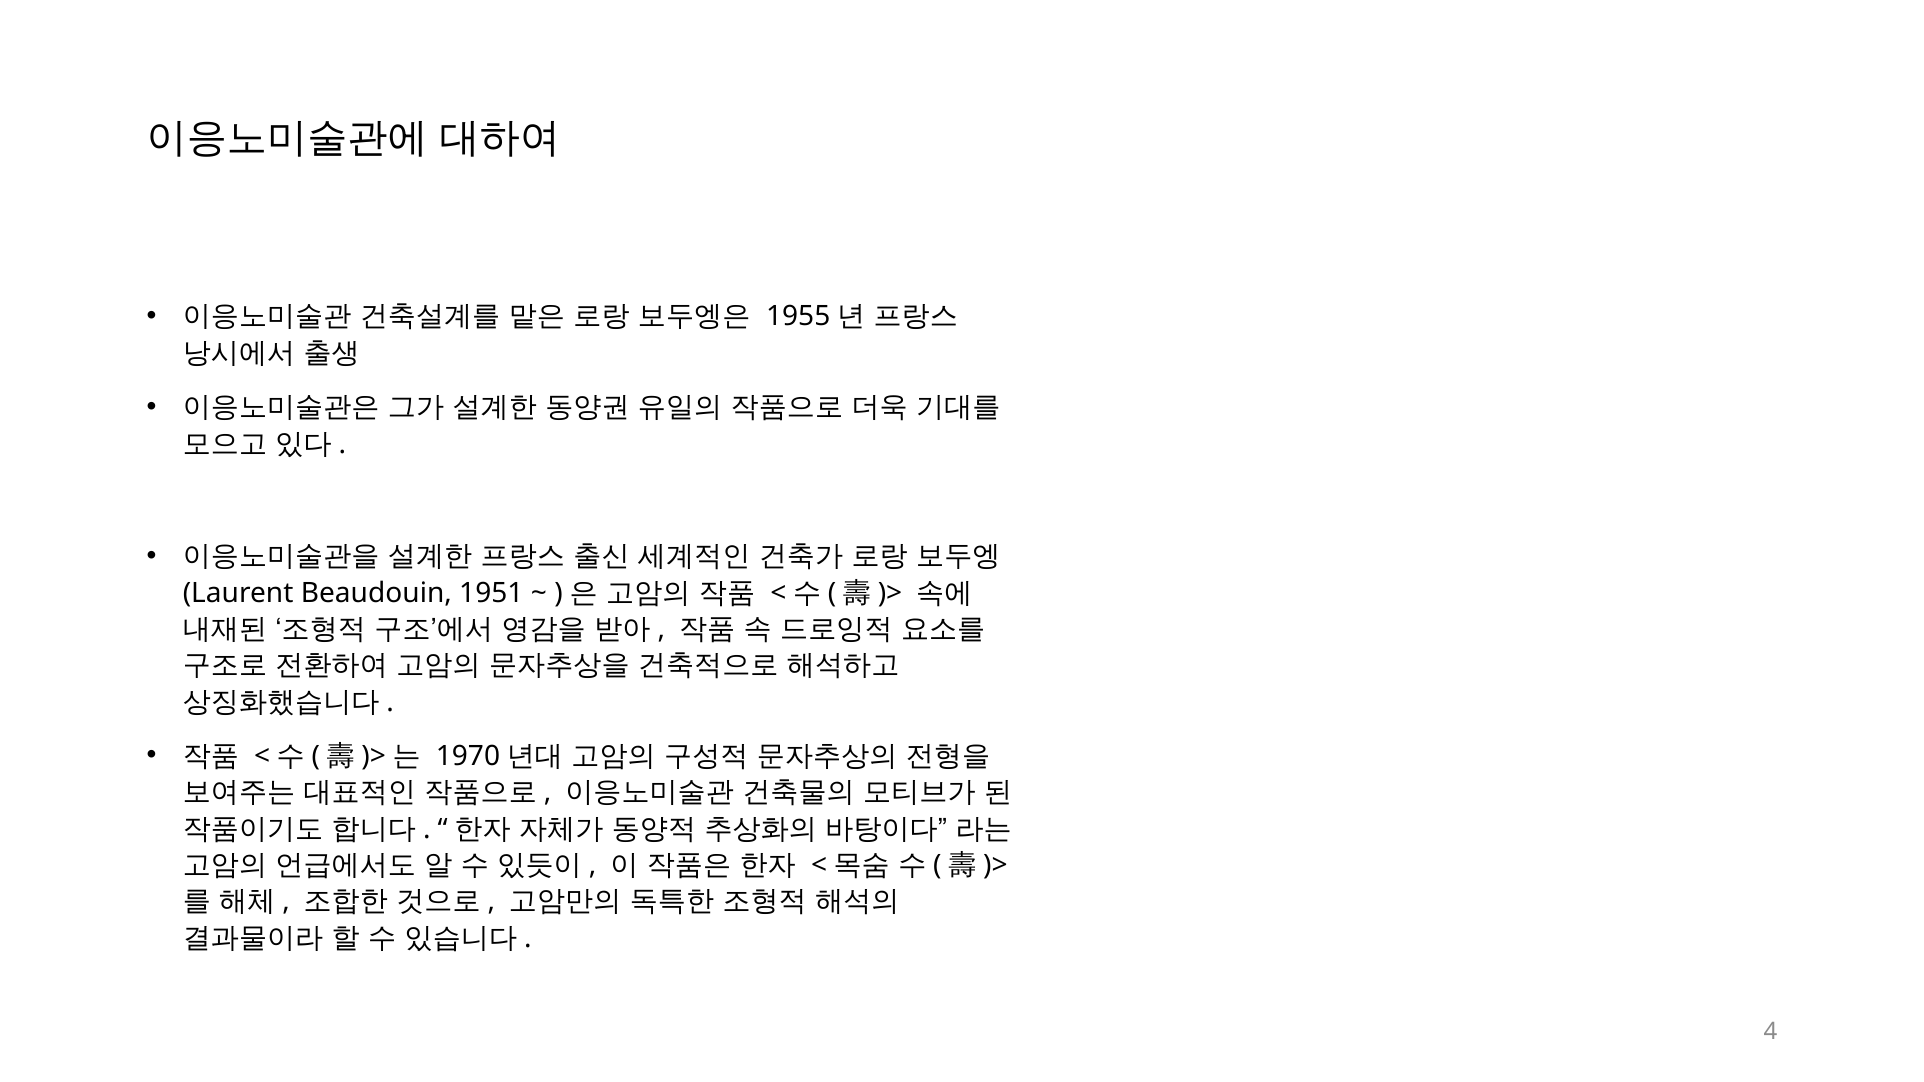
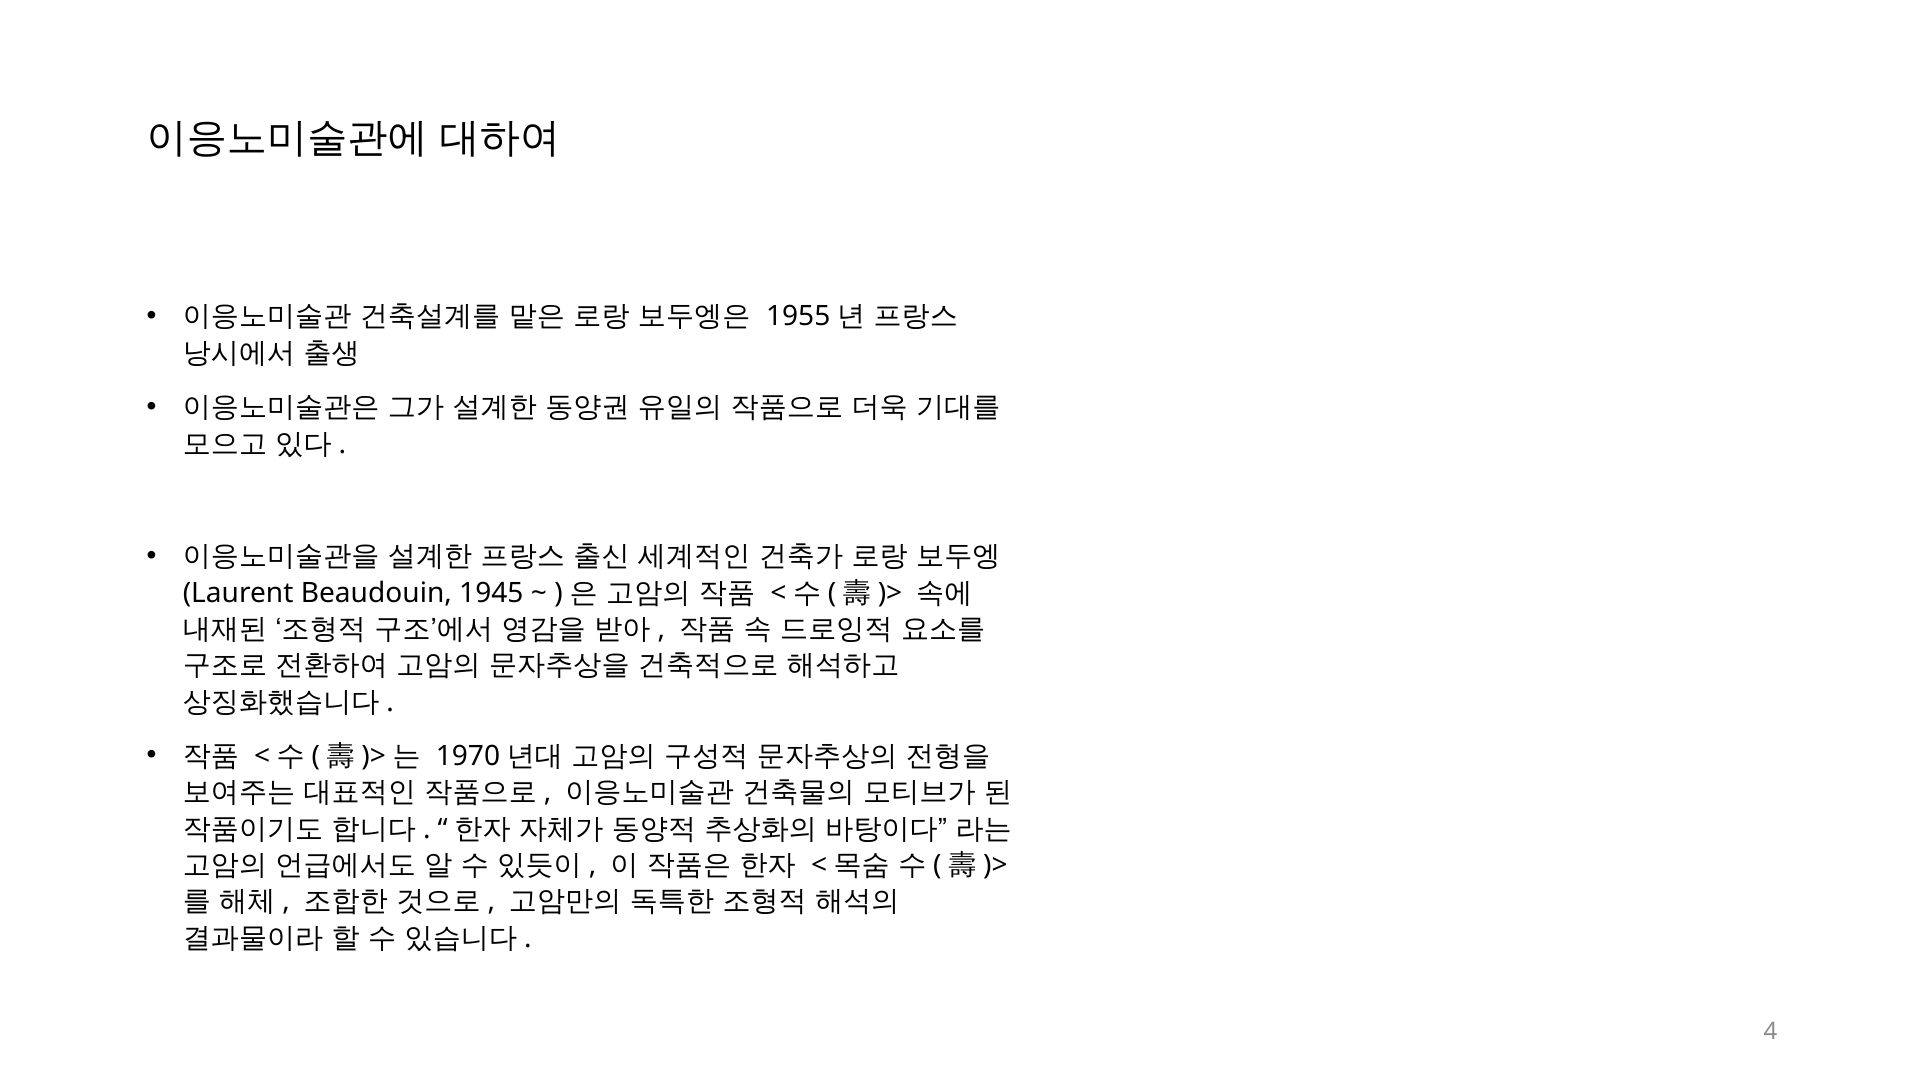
1951: 1951 -> 1945 (491, 593)
